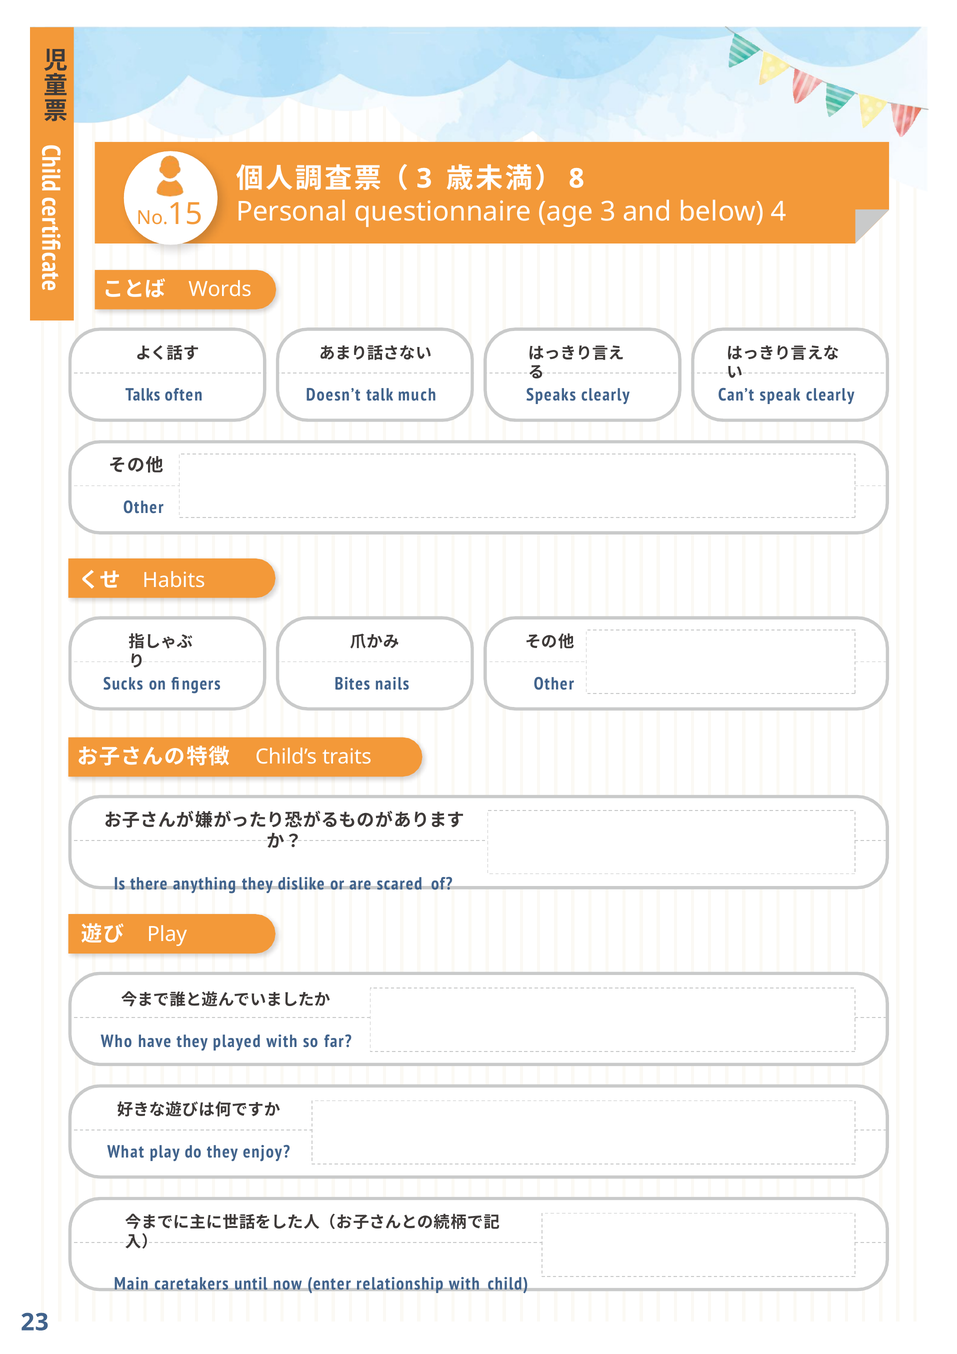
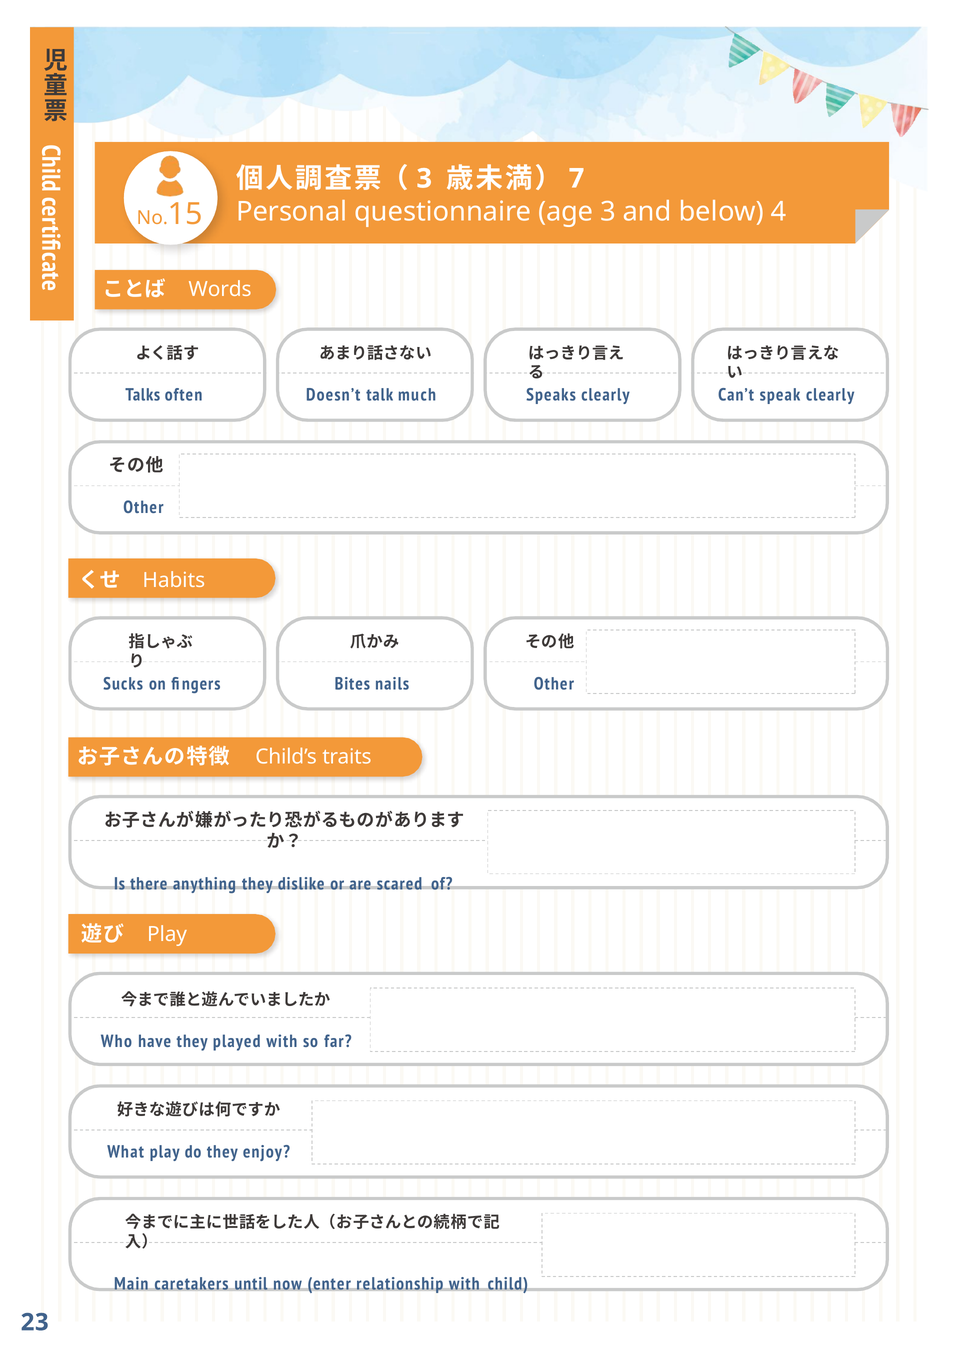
8: 8 -> 7 (577, 179)
